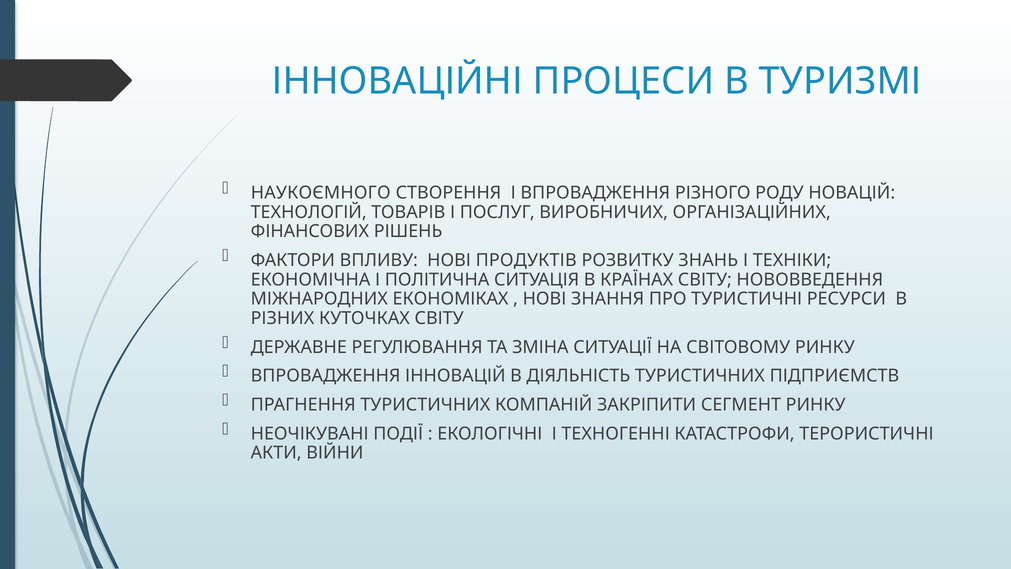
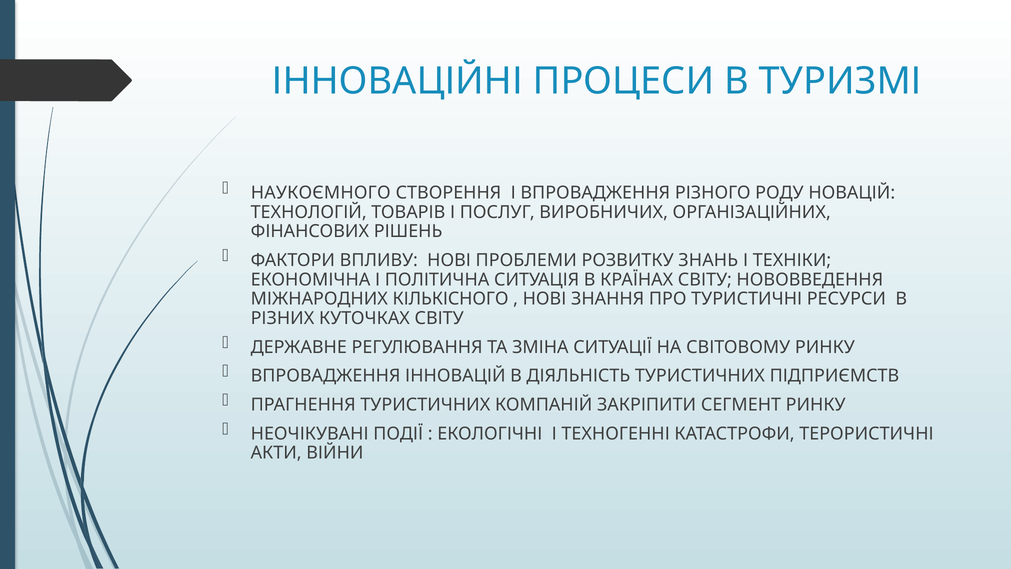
ПРОДУКТІВ: ПРОДУКТІВ -> ПРОБЛЕМИ (526, 260)
ЕКОНОМІКАХ: ЕКОНОМІКАХ -> КІЛЬКІСНОГО (451, 299)
